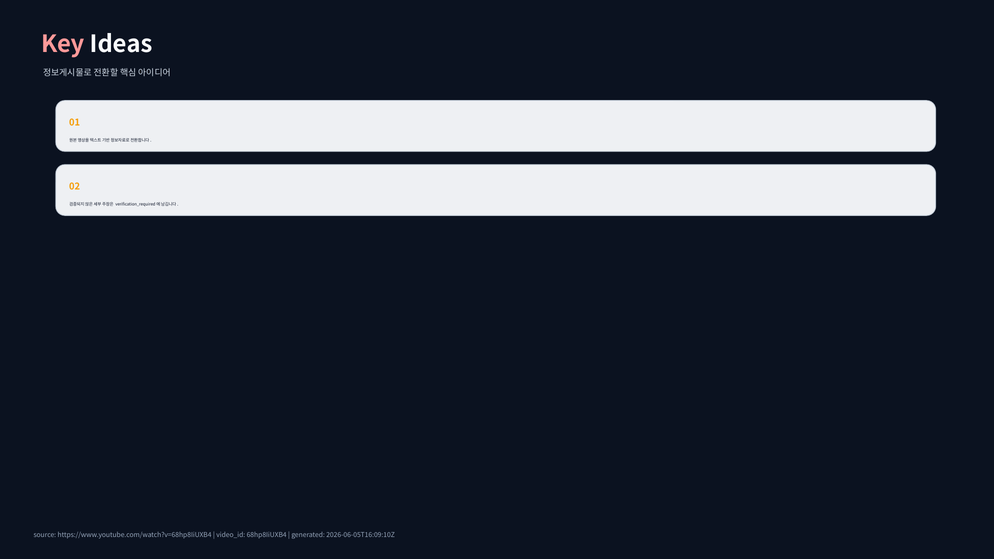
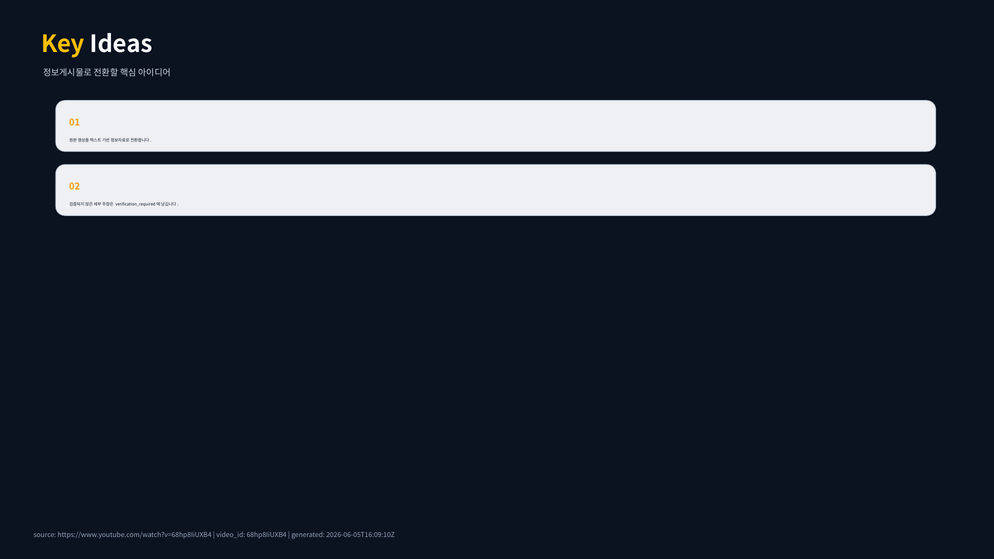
Key colour: pink -> yellow (63, 45)
